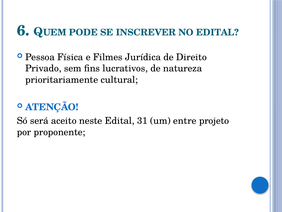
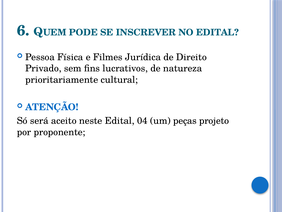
31: 31 -> 04 (142, 120)
entre: entre -> peças (185, 120)
